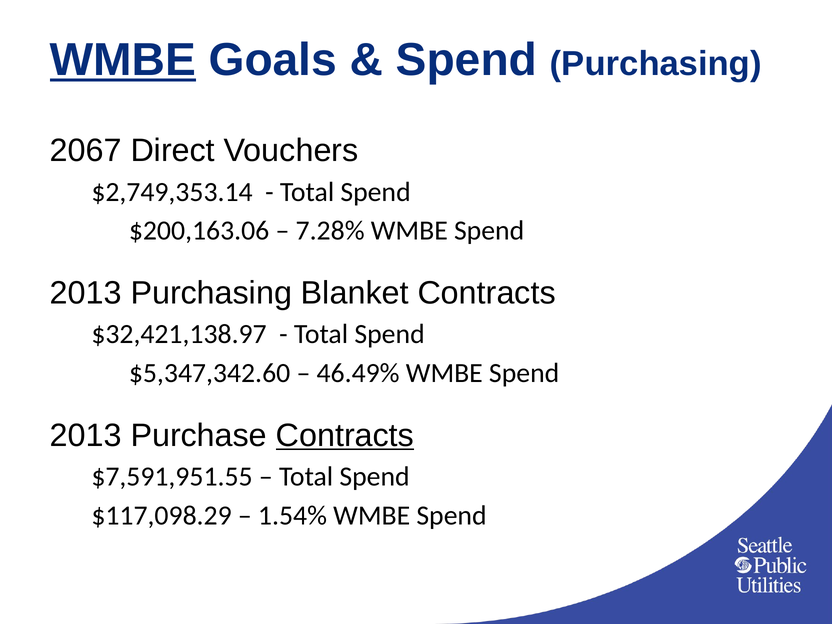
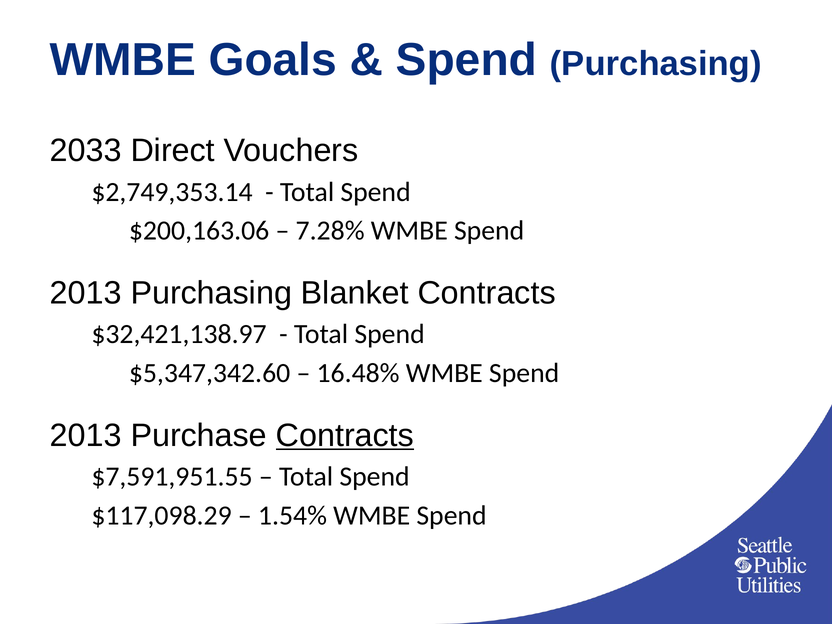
WMBE underline: present -> none (123, 60)
2067: 2067 -> 2033 (86, 151)
46.49%: 46.49% -> 16.48% (358, 373)
